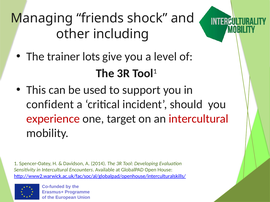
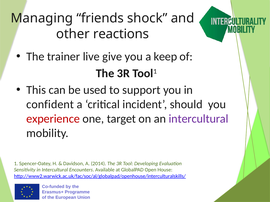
including: including -> reactions (121, 34)
lots: lots -> live (91, 57)
level: level -> keep (165, 57)
intercultural colour: red -> purple (199, 119)
